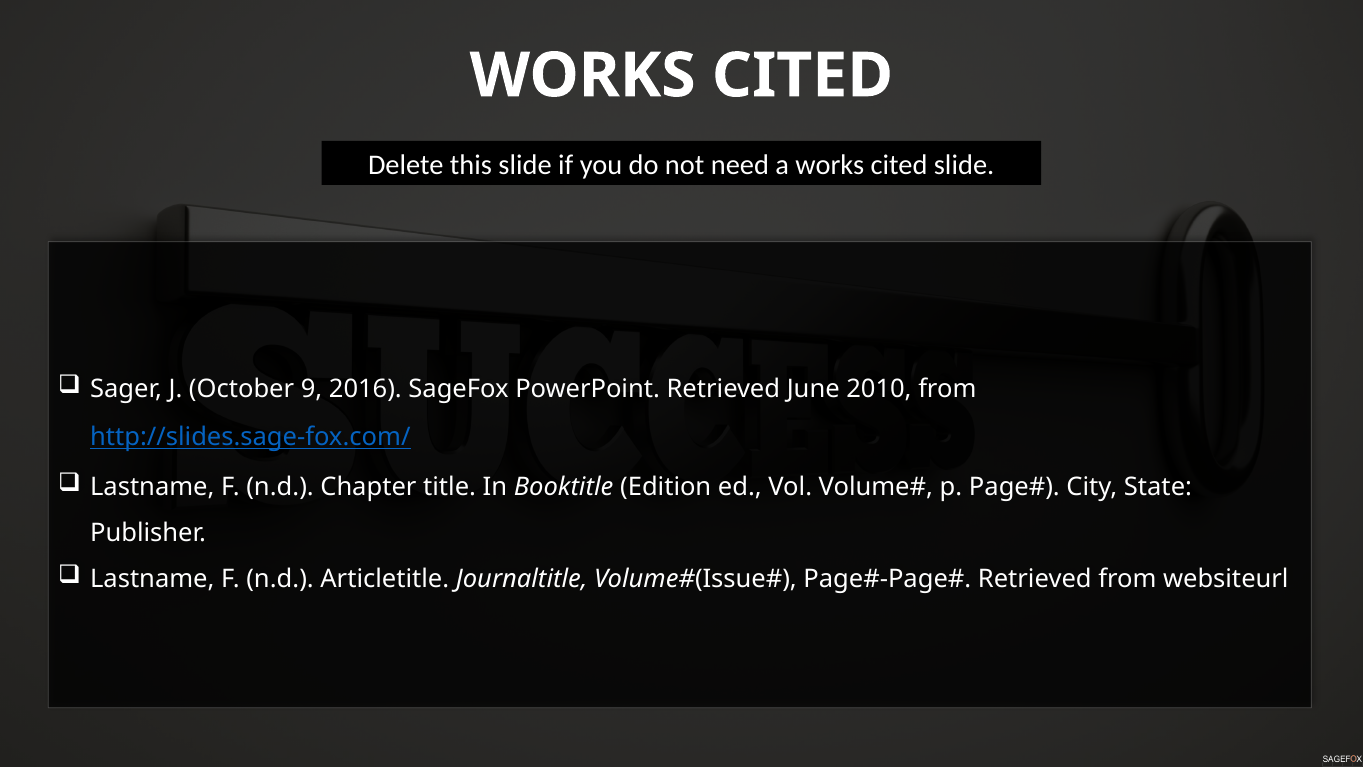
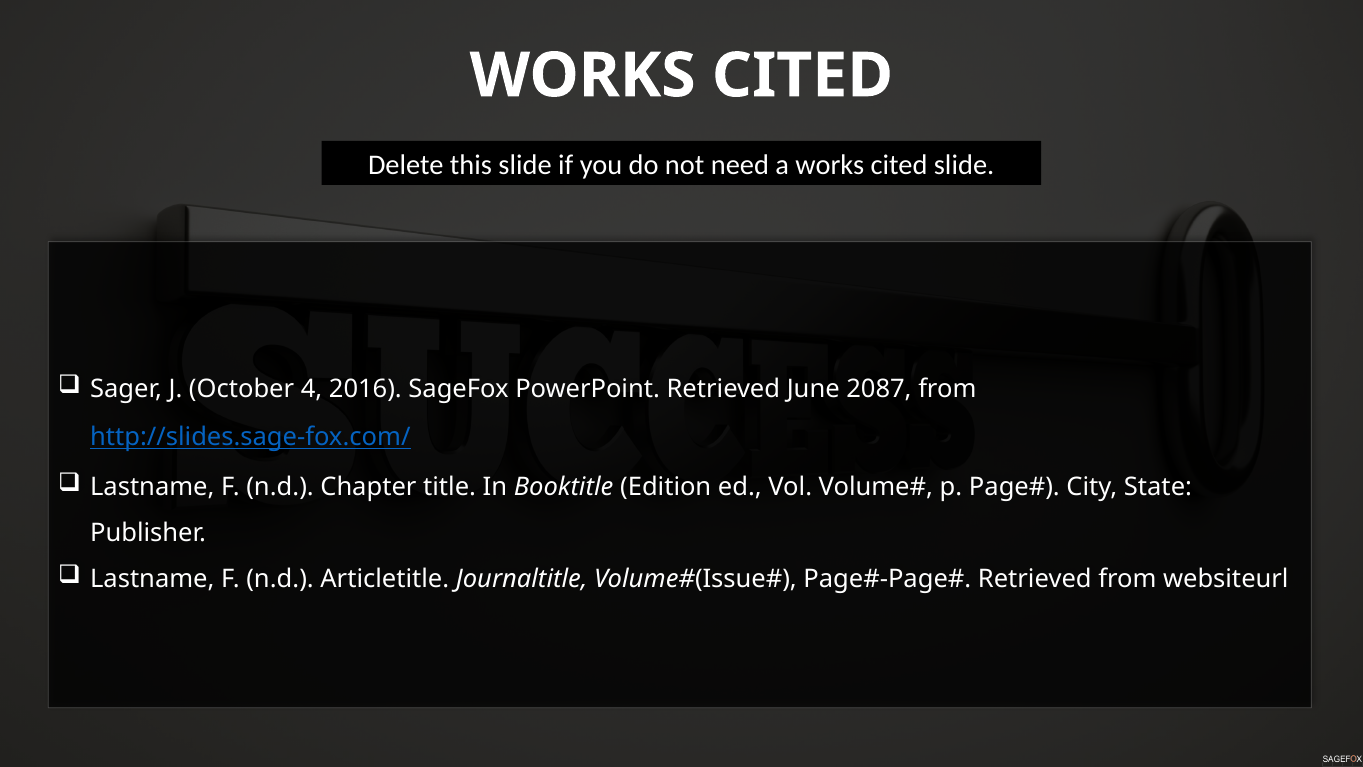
9: 9 -> 4 (312, 389)
2010: 2010 -> 2087 (879, 389)
